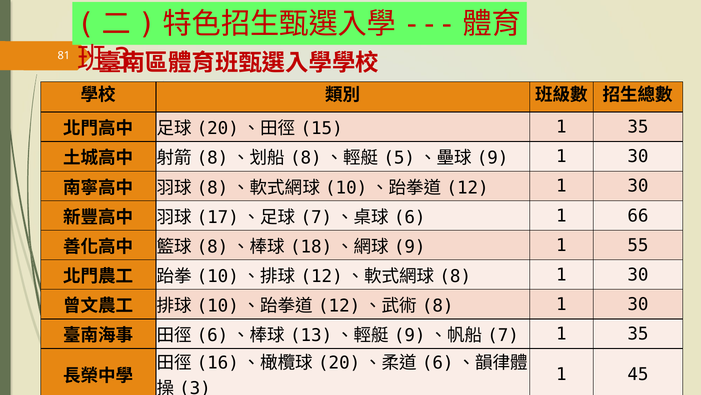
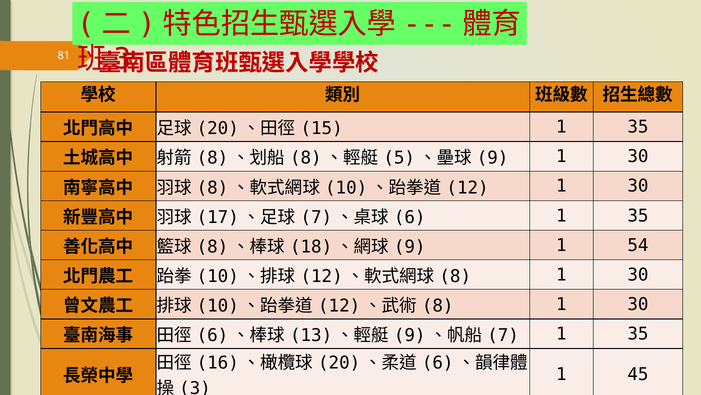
66: 66 -> 35 (638, 215)
55: 55 -> 54 (638, 245)
